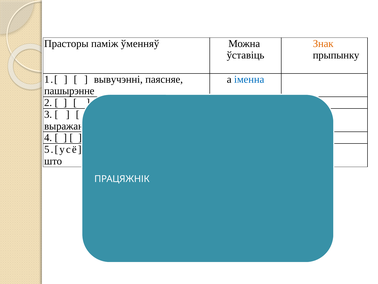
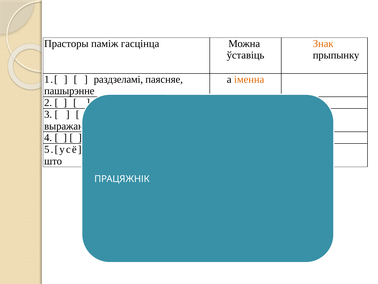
ўменняў: ўменняў -> гасцінца (140, 43)
вывучэнні: вывучэнні -> раздзеламі (118, 79)
іменна colour: blue -> orange (249, 79)
